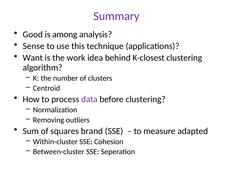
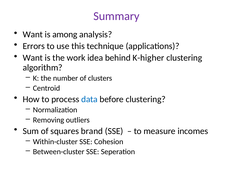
Good: Good -> Want (33, 34)
Sense: Sense -> Errors (34, 46)
K-closest: K-closest -> K-higher (148, 58)
data colour: purple -> blue (89, 99)
adapted: adapted -> incomes (193, 131)
